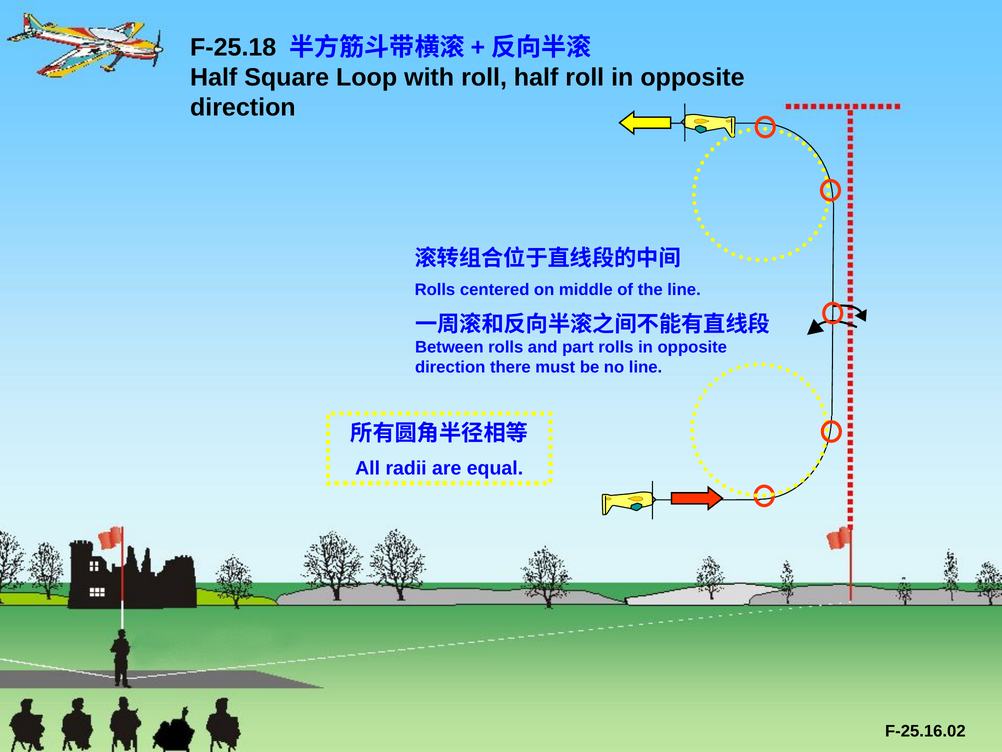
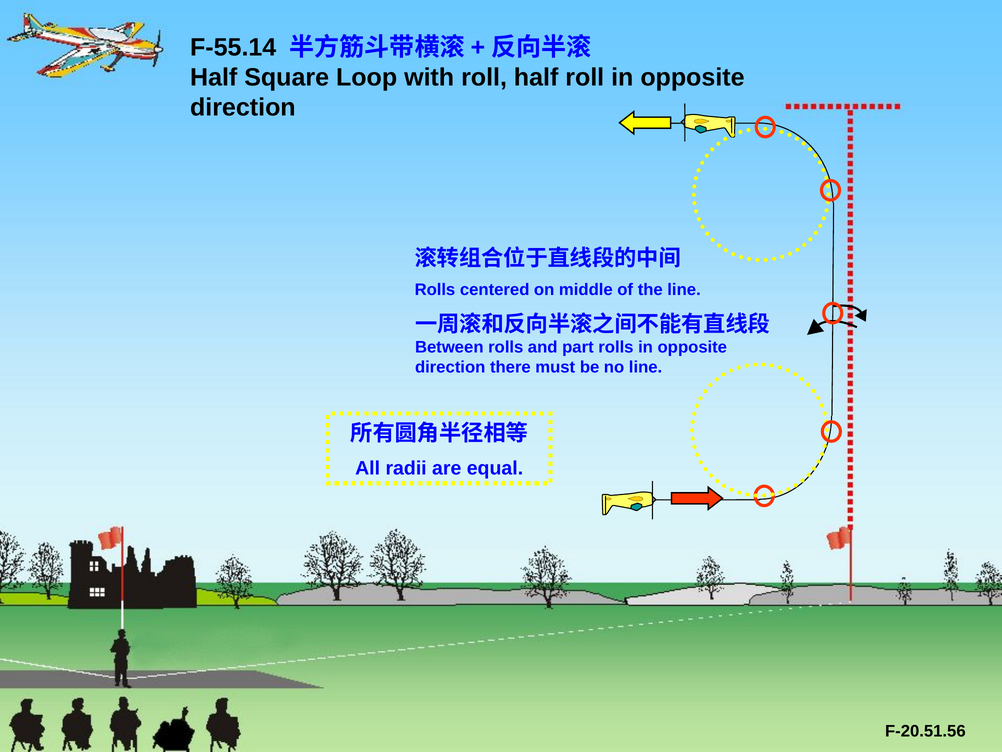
F-25.18: F-25.18 -> F-55.14 (233, 48)
F-25.16.02: F-25.16.02 -> F-20.51.56 (925, 731)
